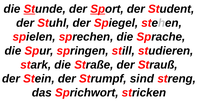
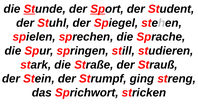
sind: sind -> ging (142, 78)
